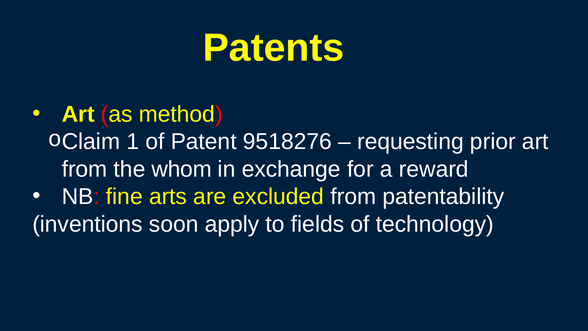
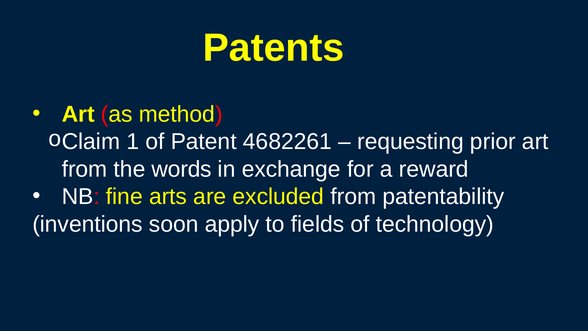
9518276: 9518276 -> 4682261 (287, 142)
whom: whom -> words (182, 169)
